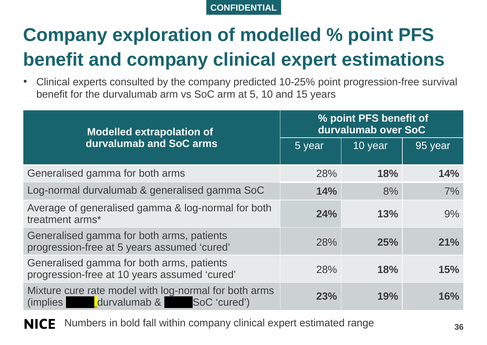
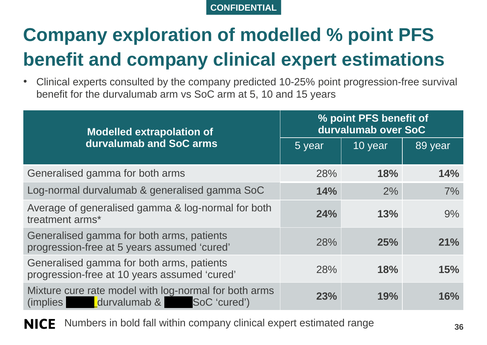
95: 95 -> 89 (421, 146)
8%: 8% -> 2% (391, 191)
